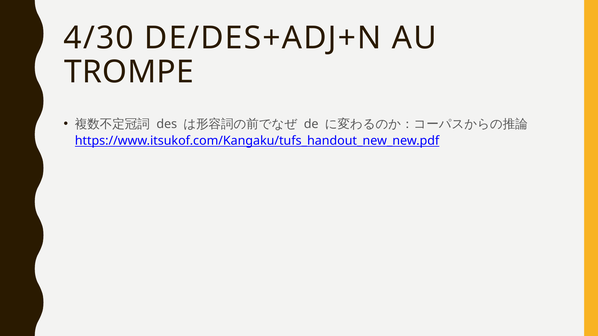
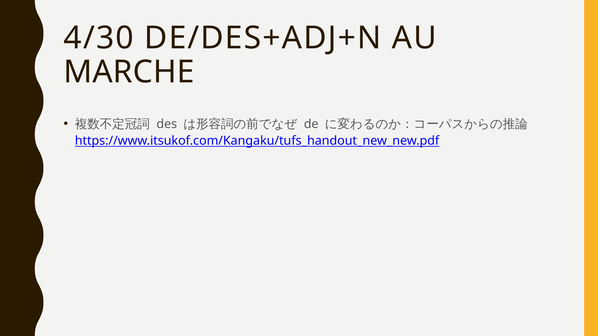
TROMPE: TROMPE -> MARCHE (129, 72)
